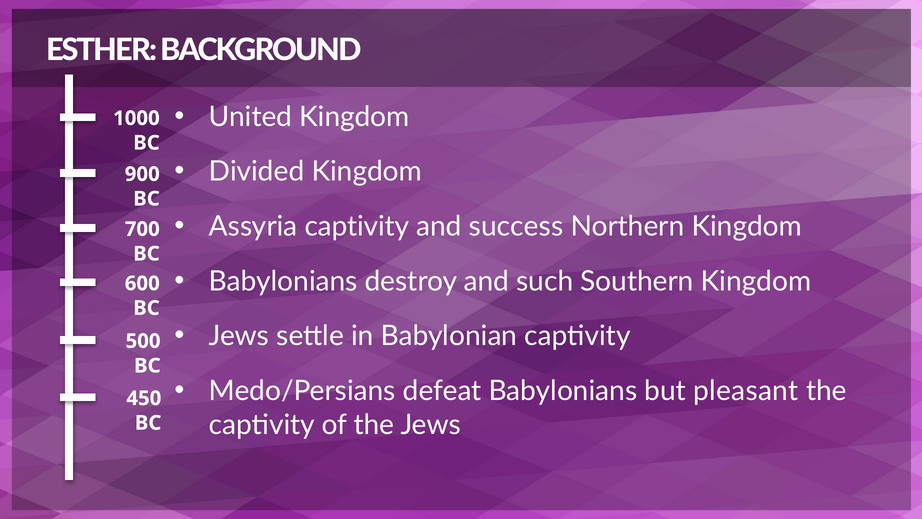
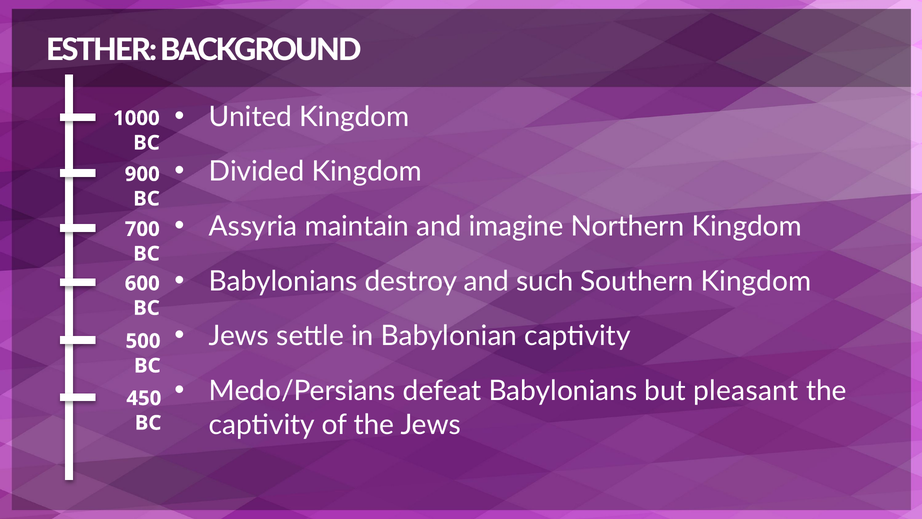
Assyria captivity: captivity -> maintain (357, 226)
success: success -> imagine (516, 226)
